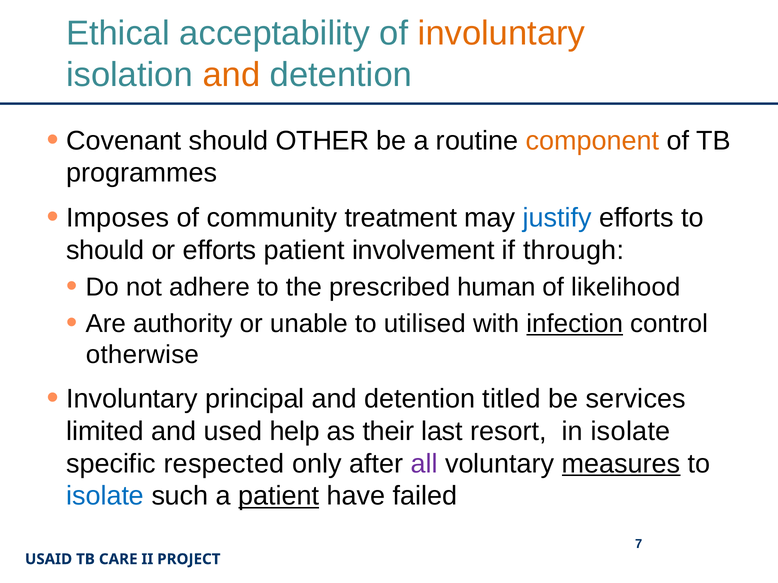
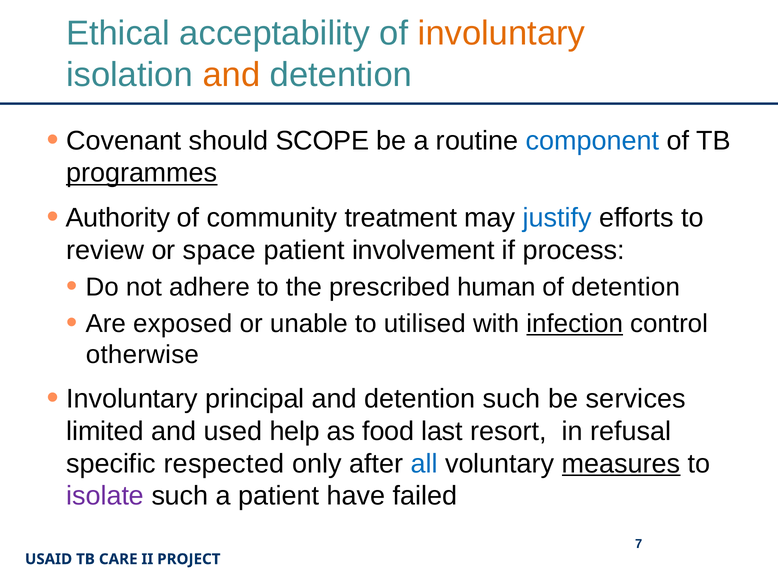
OTHER: OTHER -> SCOPE (322, 141)
component colour: orange -> blue (593, 141)
programmes underline: none -> present (142, 173)
Imposes: Imposes -> Authority (118, 218)
should: should -> review (105, 250)
or efforts: efforts -> space (219, 250)
through: through -> process (574, 250)
of likelihood: likelihood -> detention (626, 287)
authority: authority -> exposed (183, 324)
detention titled: titled -> such (512, 399)
their: their -> food (388, 432)
in isolate: isolate -> refusal (631, 432)
all colour: purple -> blue (424, 464)
isolate colour: blue -> purple (105, 496)
patient underline: present -> none (279, 496)
